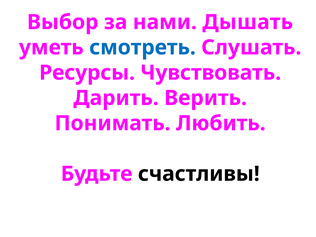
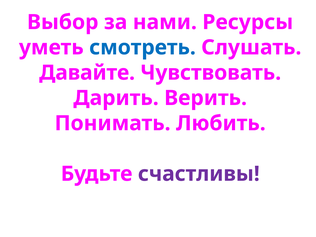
Дышать: Дышать -> Ресурсы (248, 22)
Ресурсы: Ресурсы -> Давайте (87, 73)
счастливы colour: black -> purple (199, 174)
